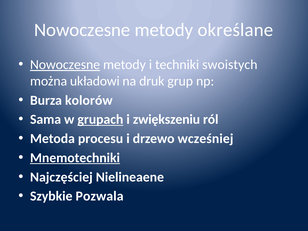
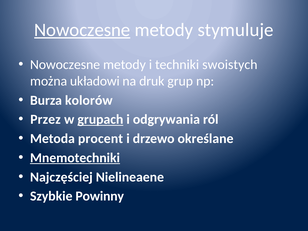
Nowoczesne underline: none -> present (82, 30)
określane: określane -> stymuluje (235, 30)
Nowoczesne underline: present -> none (65, 65)
Sama: Sama -> Przez (45, 119)
zwiększeniu: zwiększeniu -> odgrywania (166, 119)
procesu: procesu -> procent (101, 139)
wcześniej: wcześniej -> określane (206, 139)
Pozwala: Pozwala -> Powinny (100, 196)
